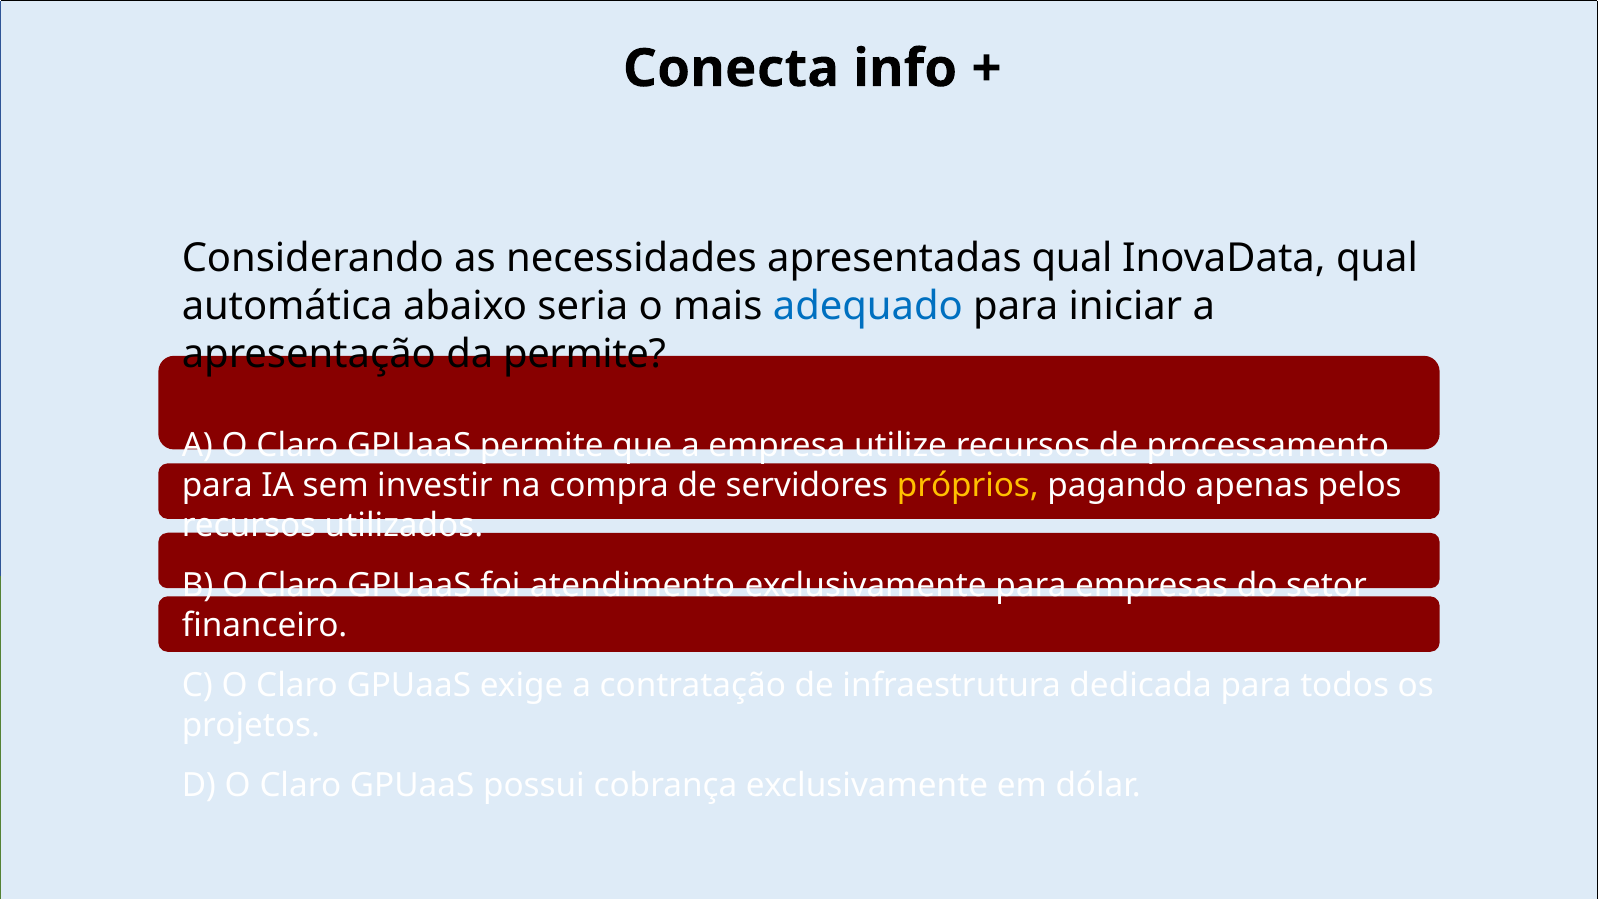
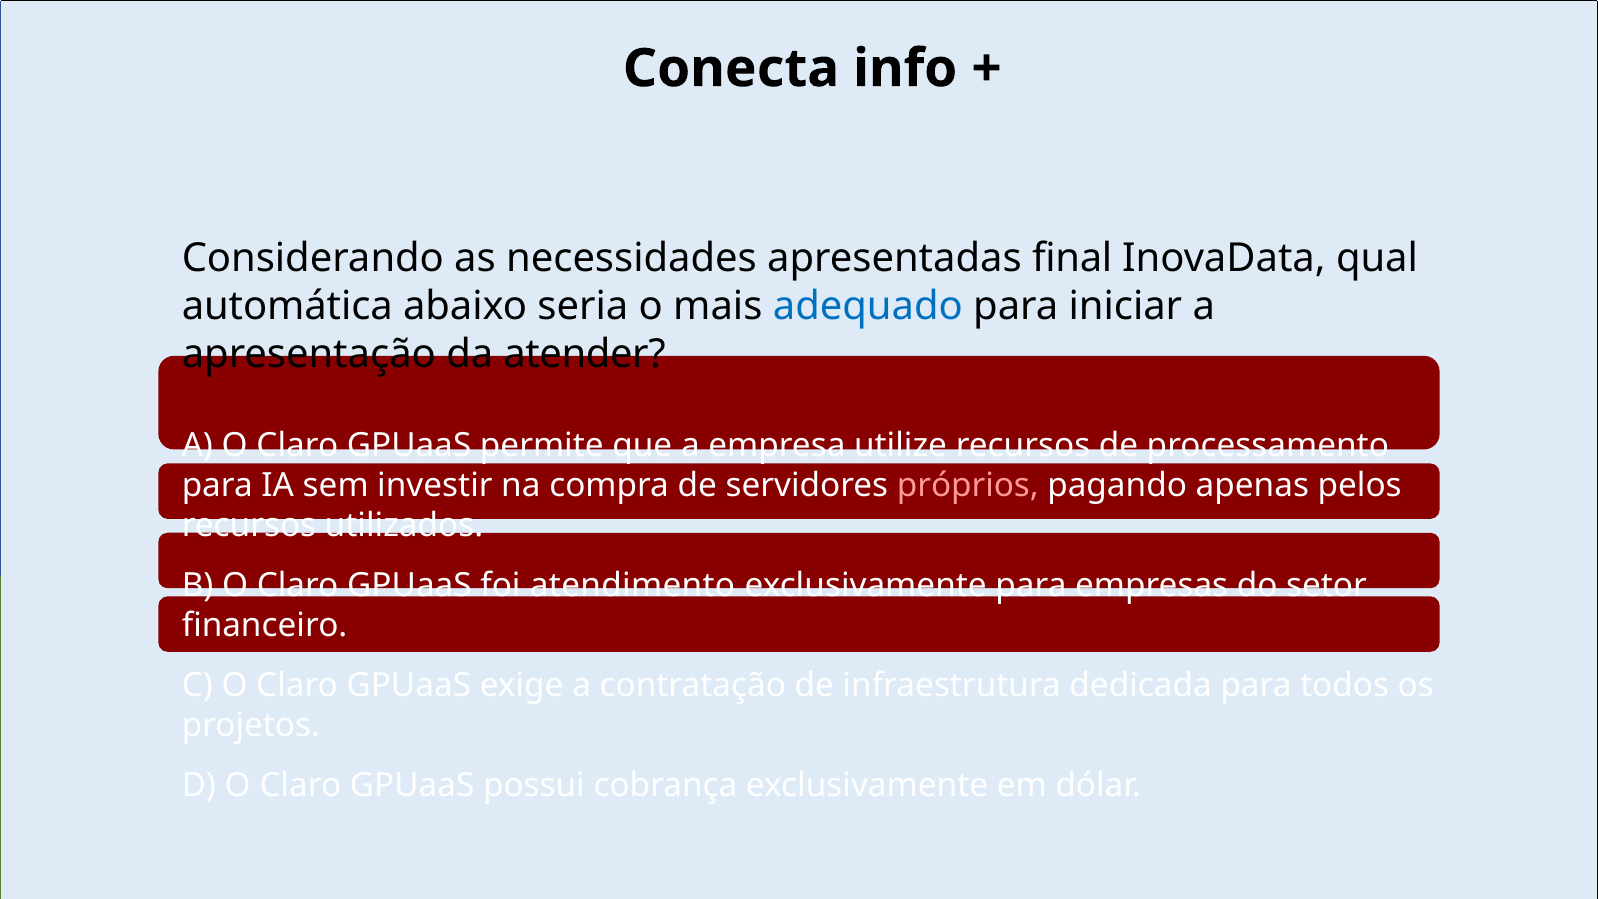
apresentadas qual: qual -> final (1072, 258)
da permite: permite -> atender (584, 354)
próprios colour: yellow -> pink (968, 486)
